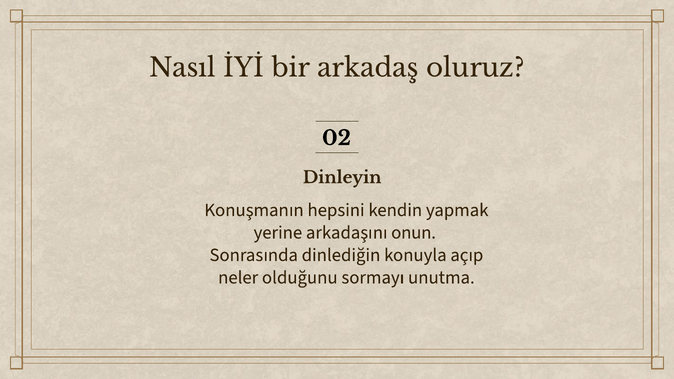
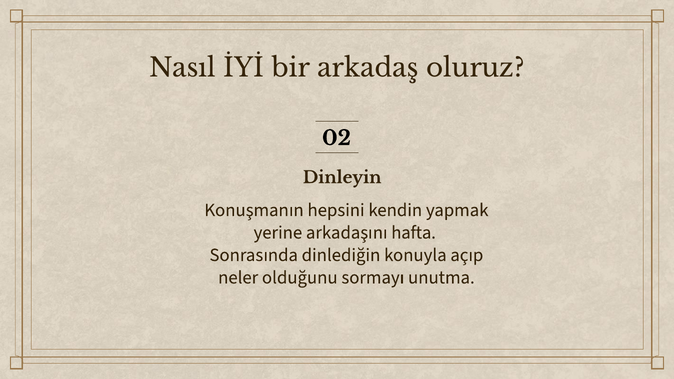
onun: onun -> hafta (414, 232)
